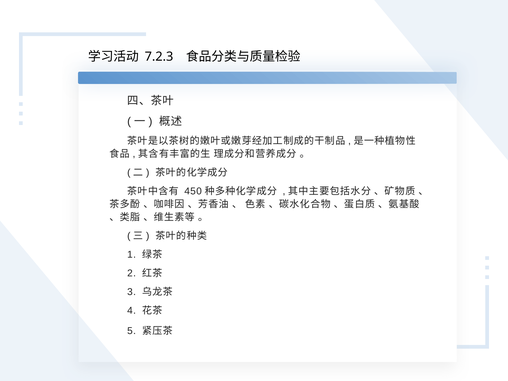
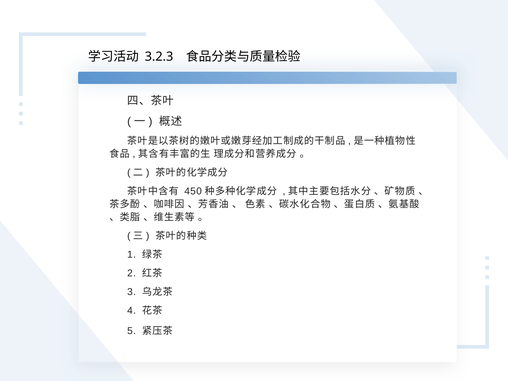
7.2.3: 7.2.3 -> 3.2.3 (159, 57)
